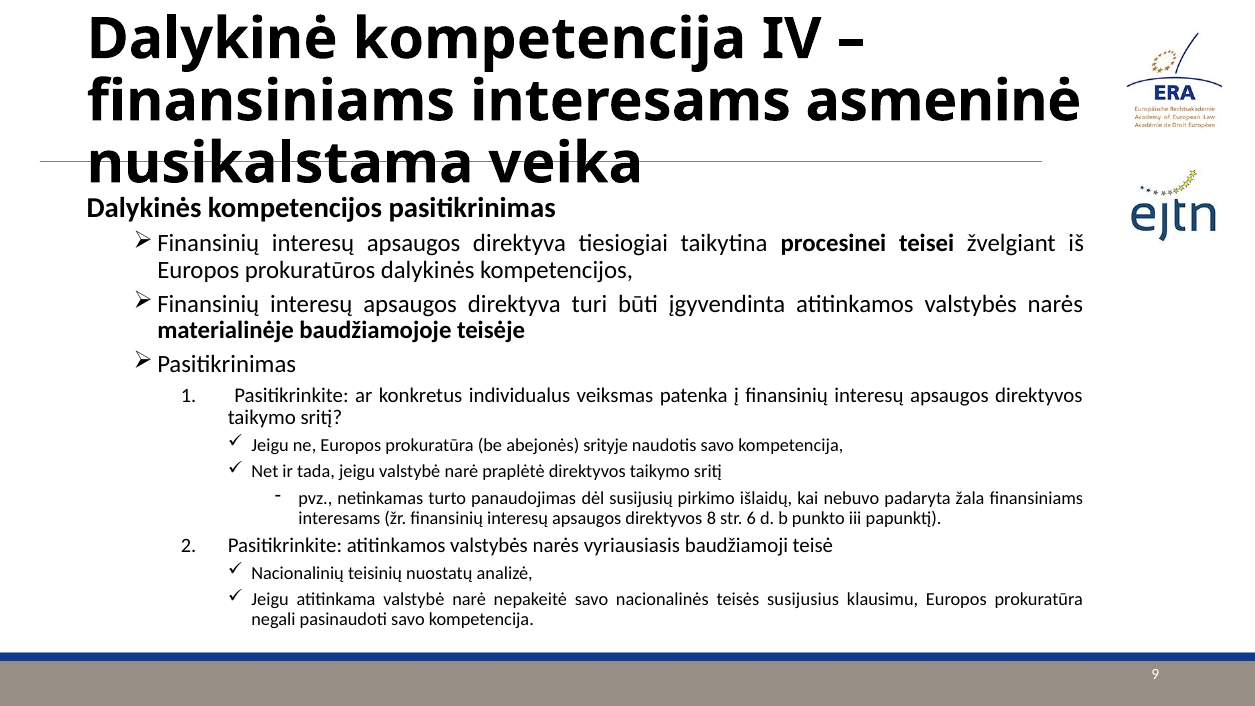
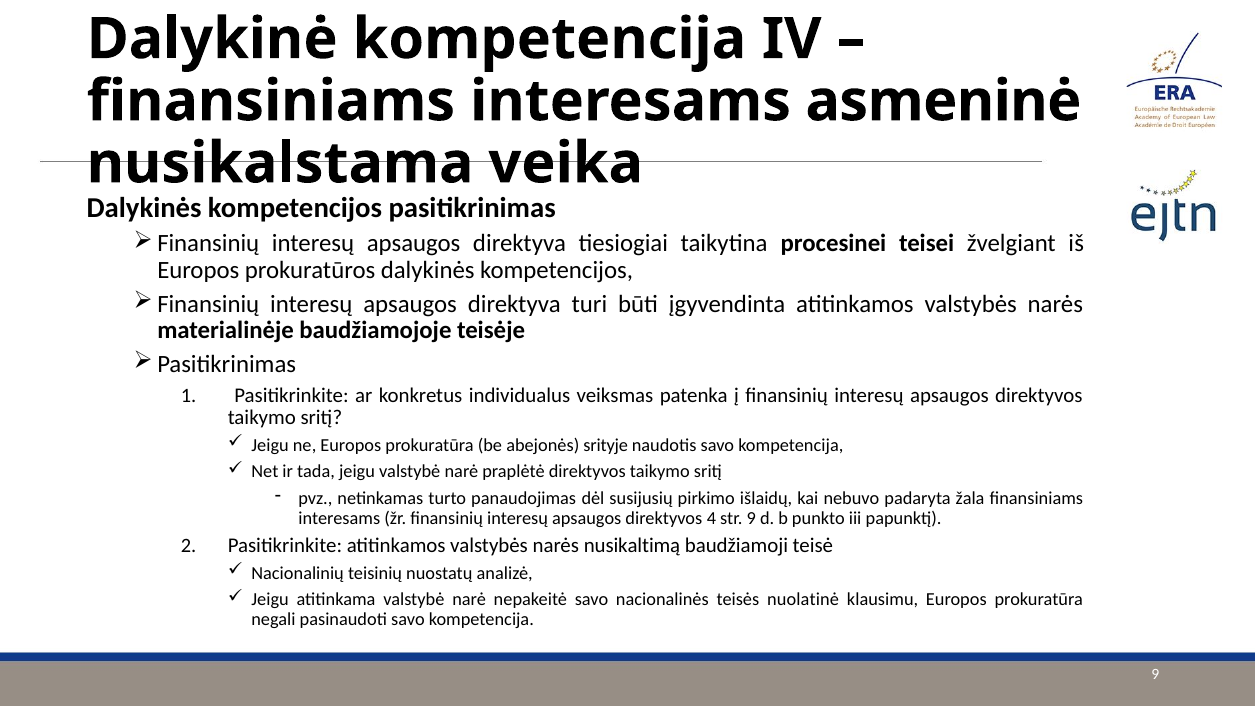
8: 8 -> 4 (711, 518)
str 6: 6 -> 9 (751, 518)
vyriausiasis: vyriausiasis -> nusikaltimą (632, 546)
susijusius: susijusius -> nuolatinė (803, 600)
